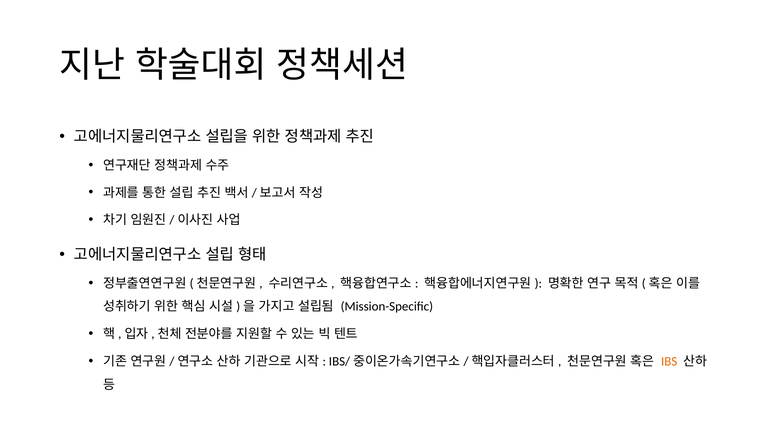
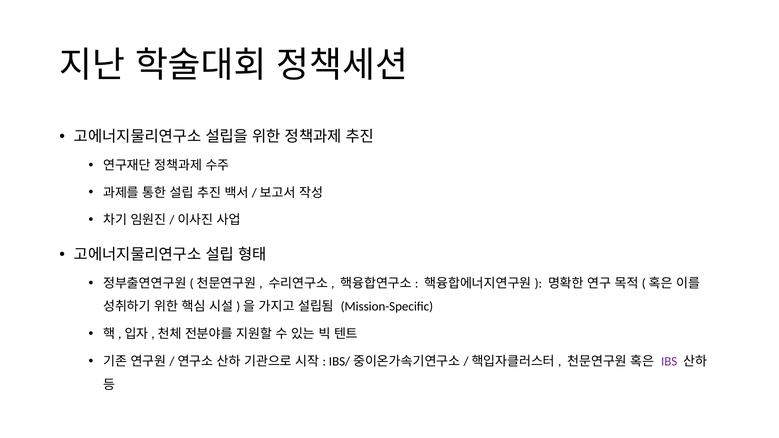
IBS colour: orange -> purple (669, 362)
